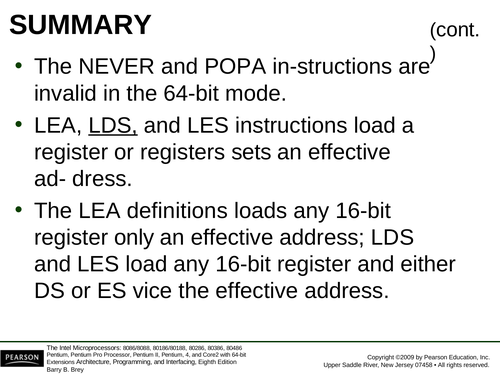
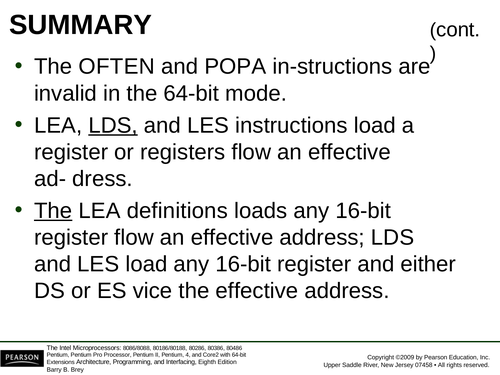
NEVER: NEVER -> OFTEN (117, 67)
registers sets: sets -> flow (251, 152)
The underline: none -> present (53, 211)
register only: only -> flow (134, 237)
